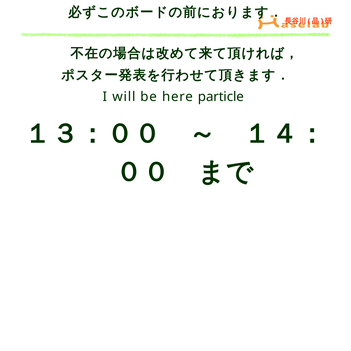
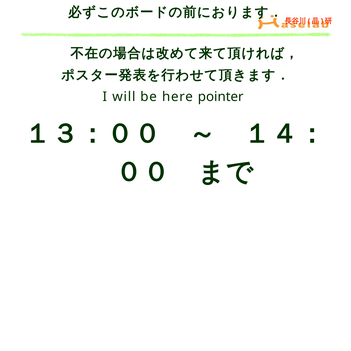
particle: particle -> pointer (221, 97)
